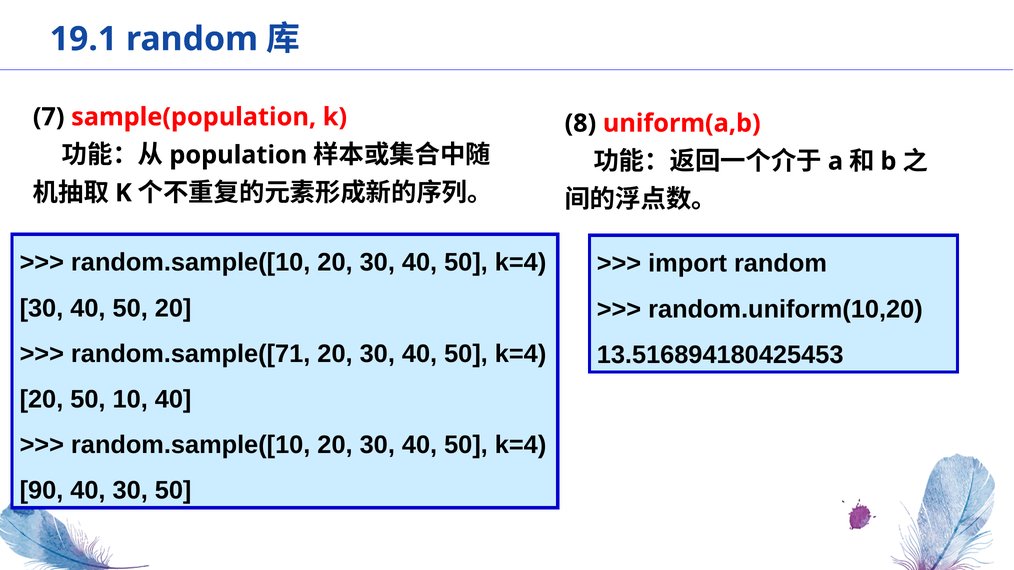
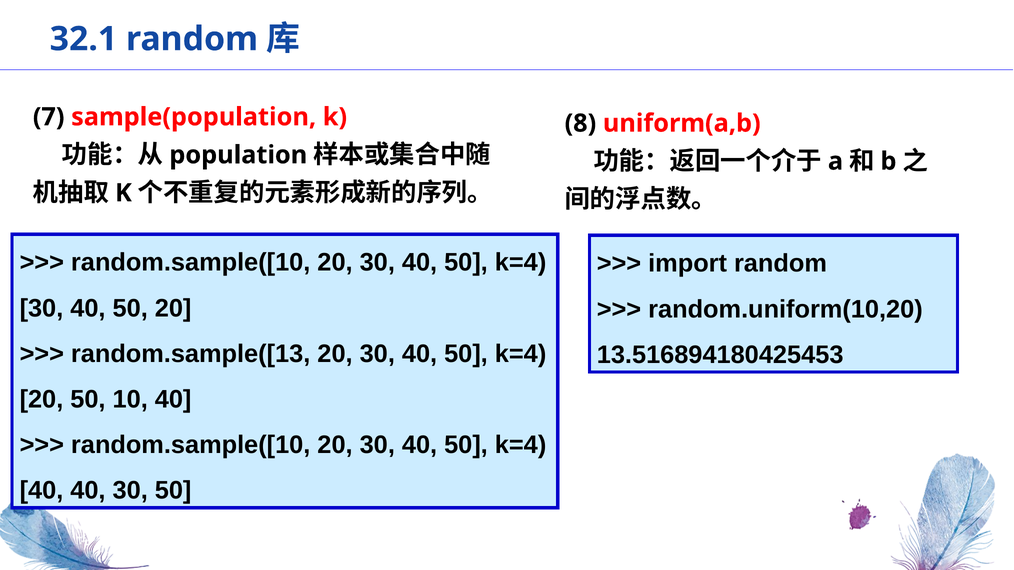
19.1: 19.1 -> 32.1 (83, 39)
random.sample([71: random.sample([71 -> random.sample([13 (191, 354)
90: 90 -> 40 (41, 491)
